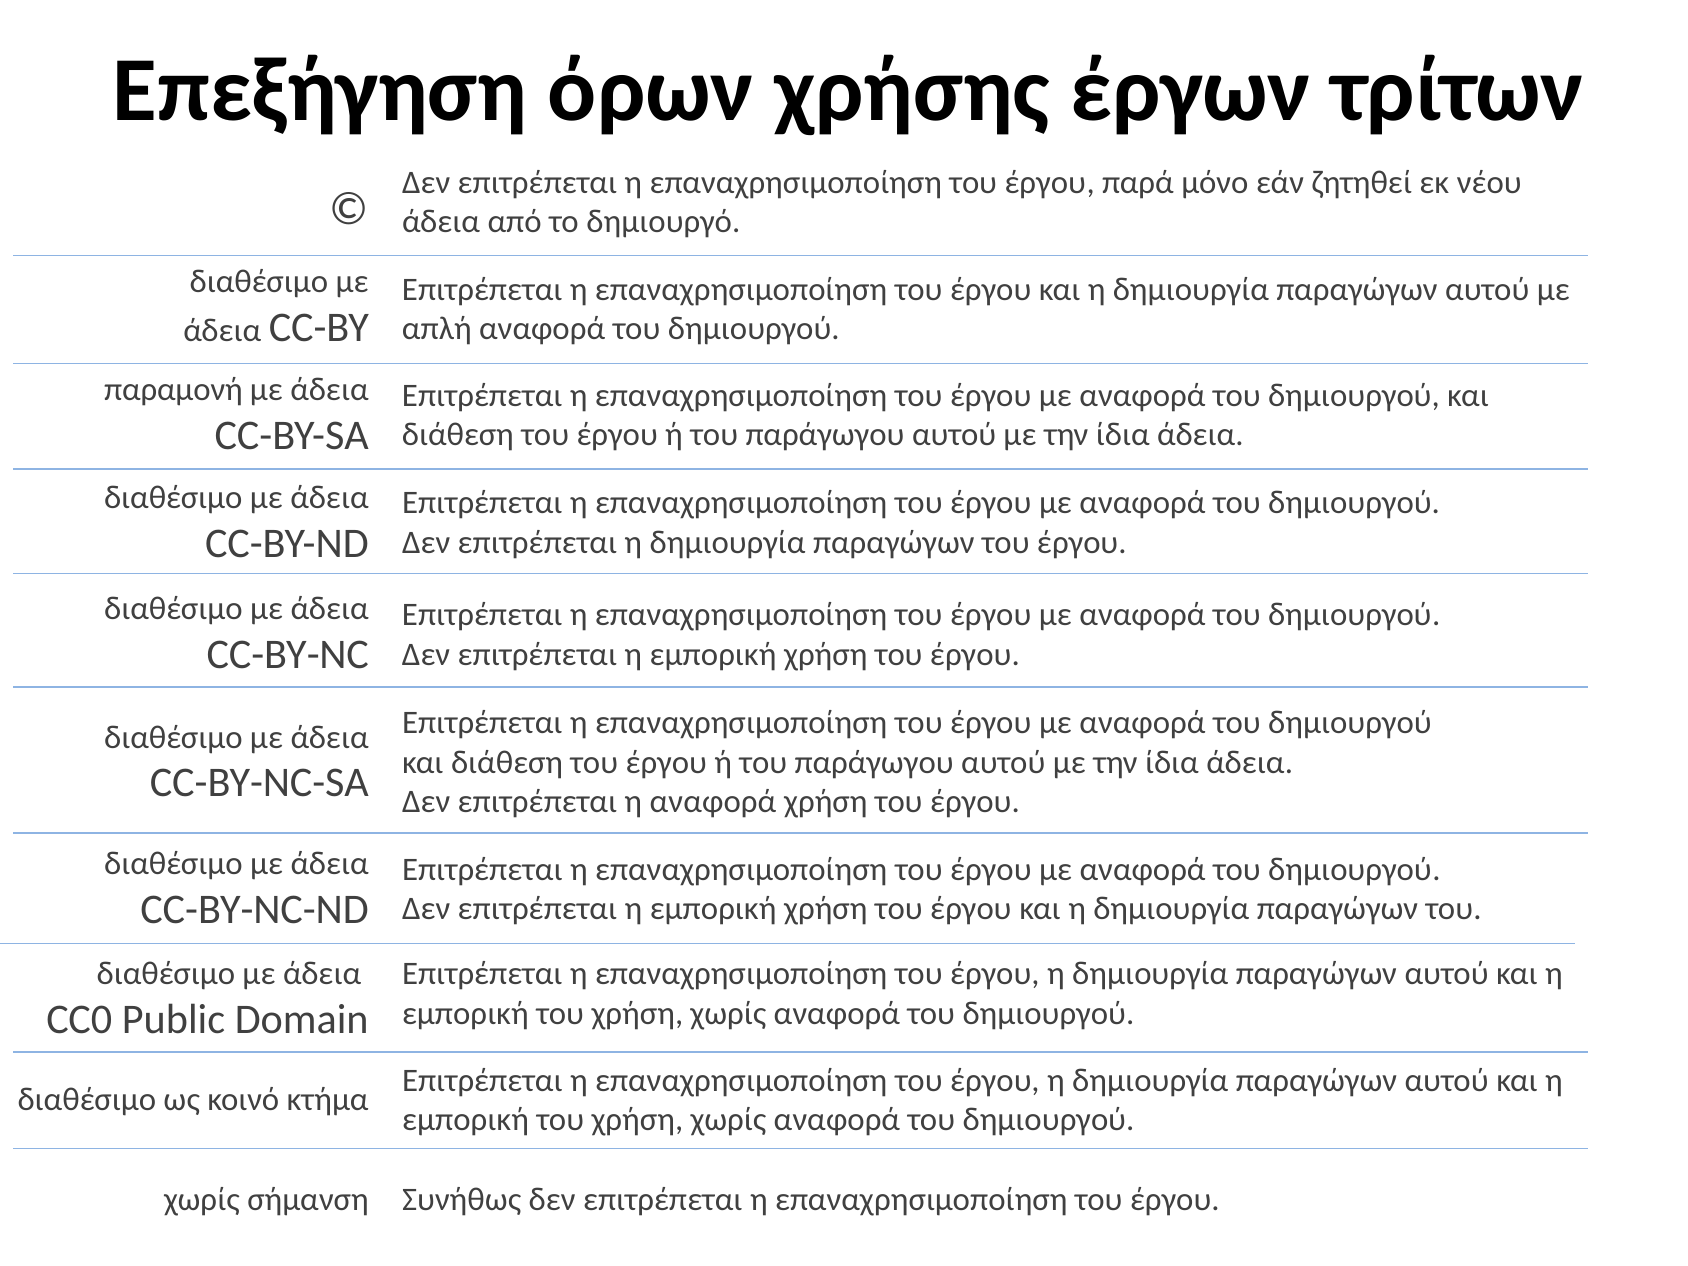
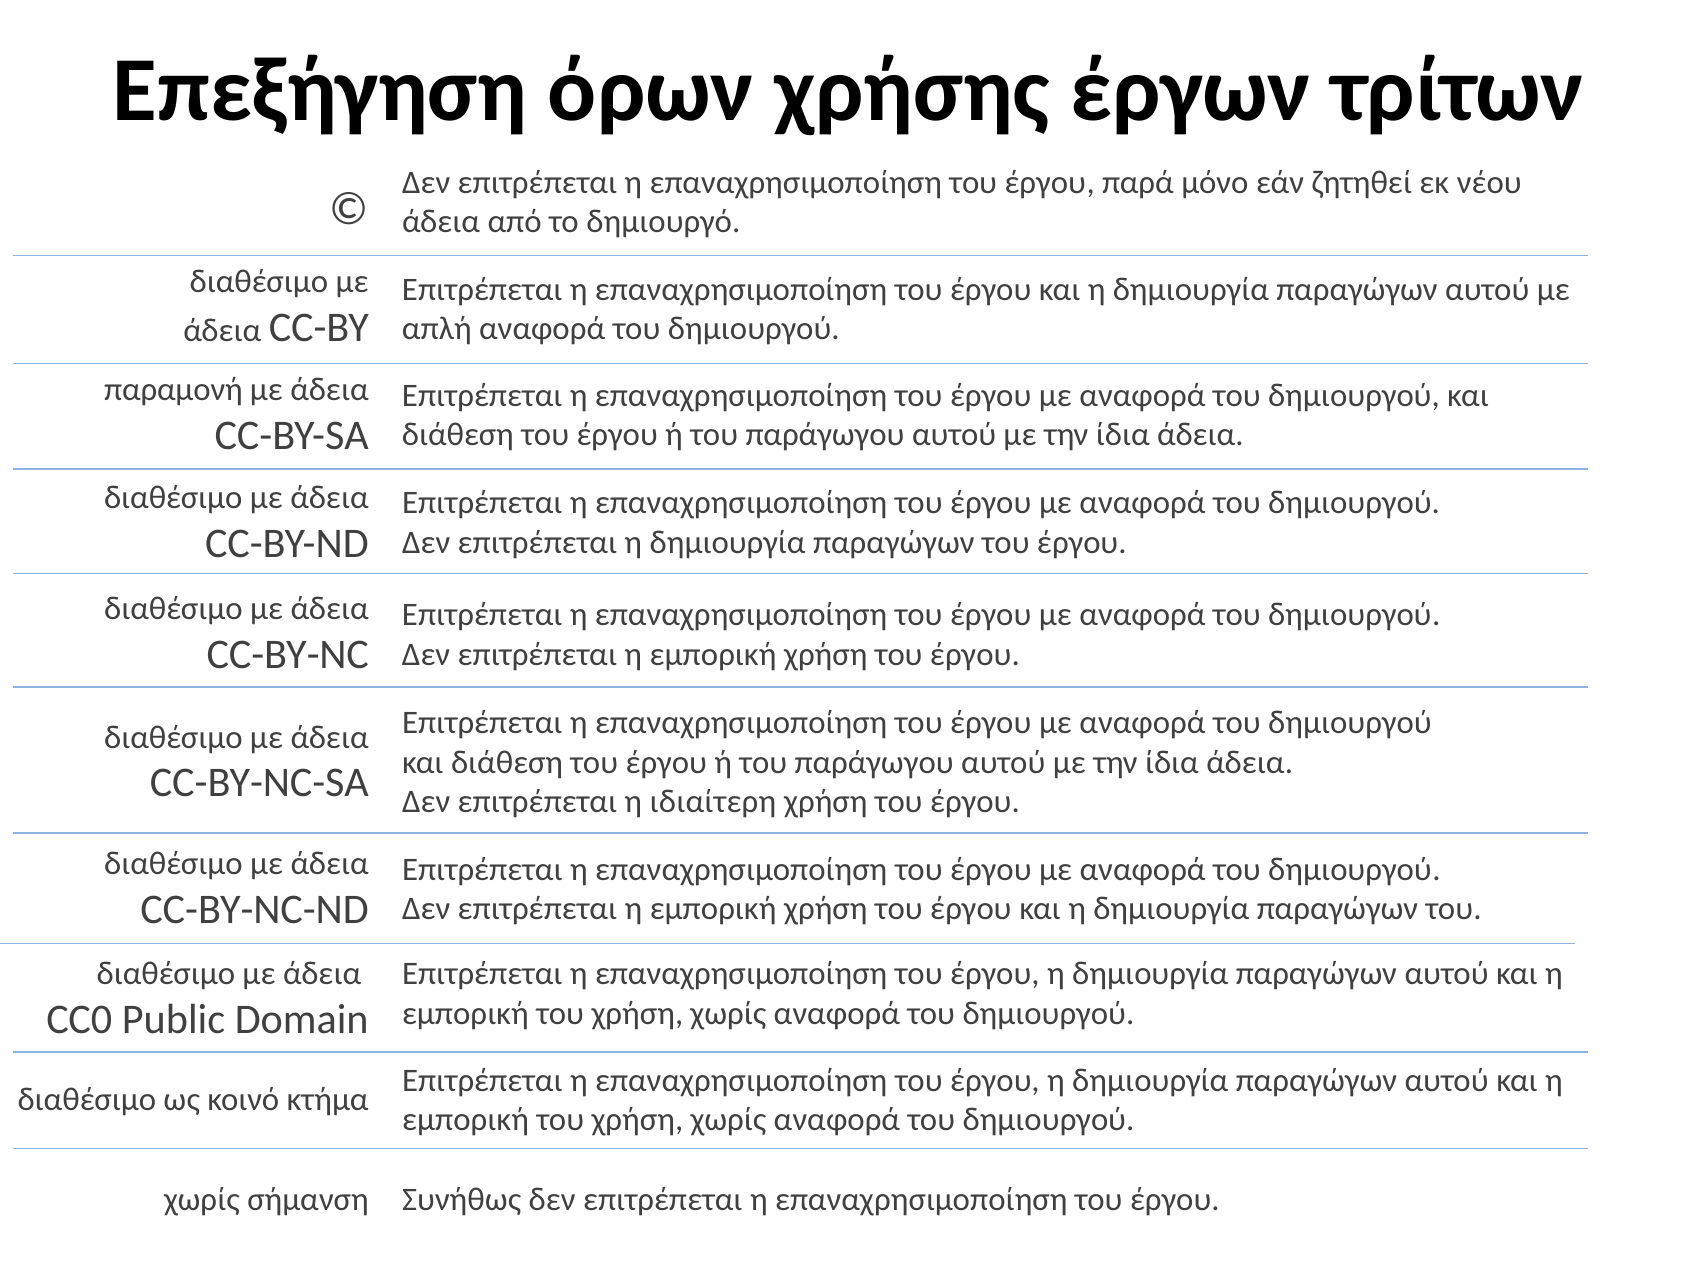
η αναφορά: αναφορά -> ιδιαίτερη (713, 802)
